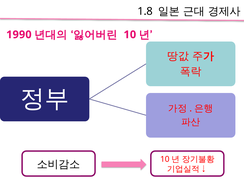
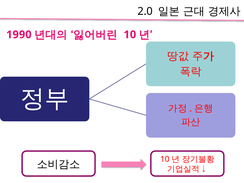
1.8: 1.8 -> 2.0 (145, 11)
